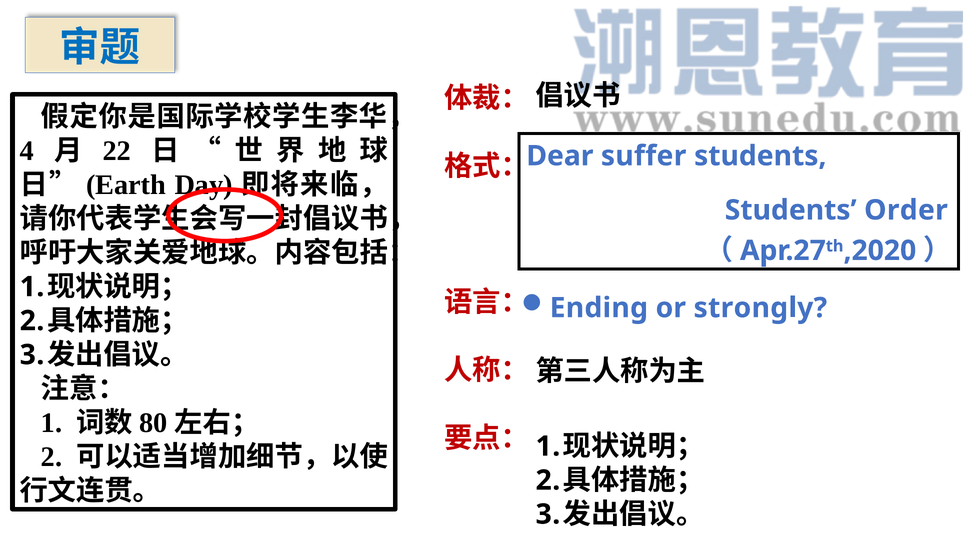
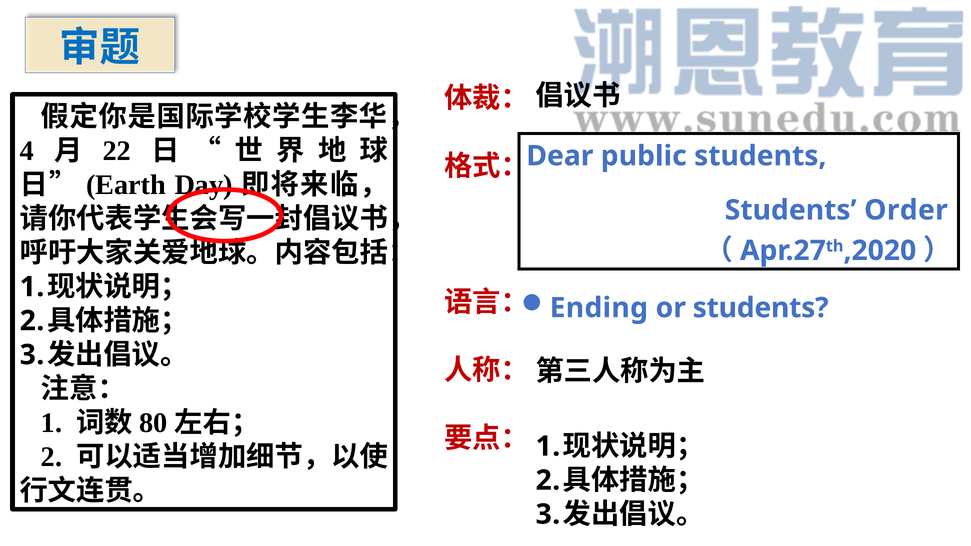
suffer: suffer -> public (644, 156)
or strongly: strongly -> students (761, 308)
